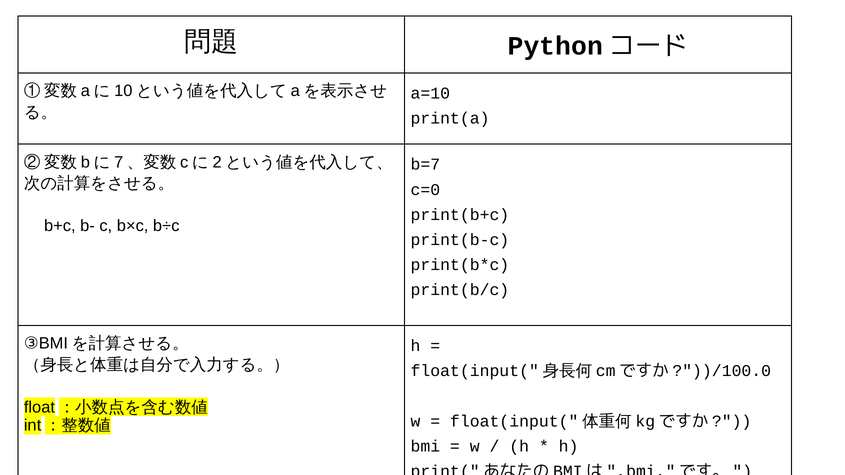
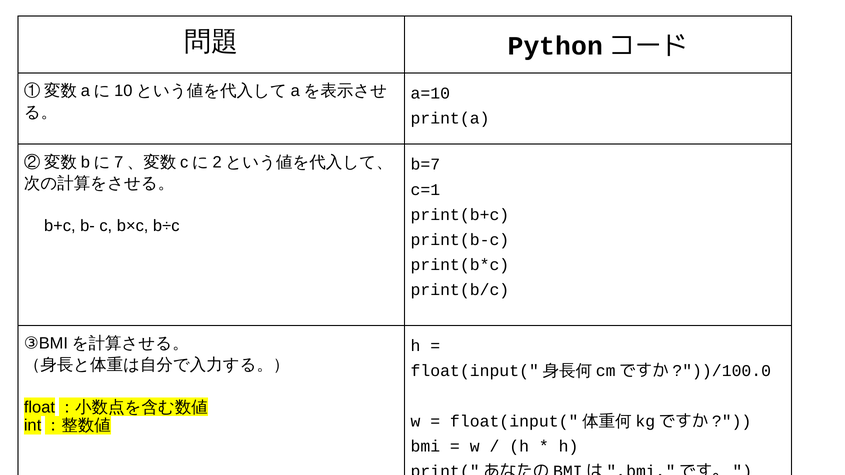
c=0: c=0 -> c=1 (425, 190)
